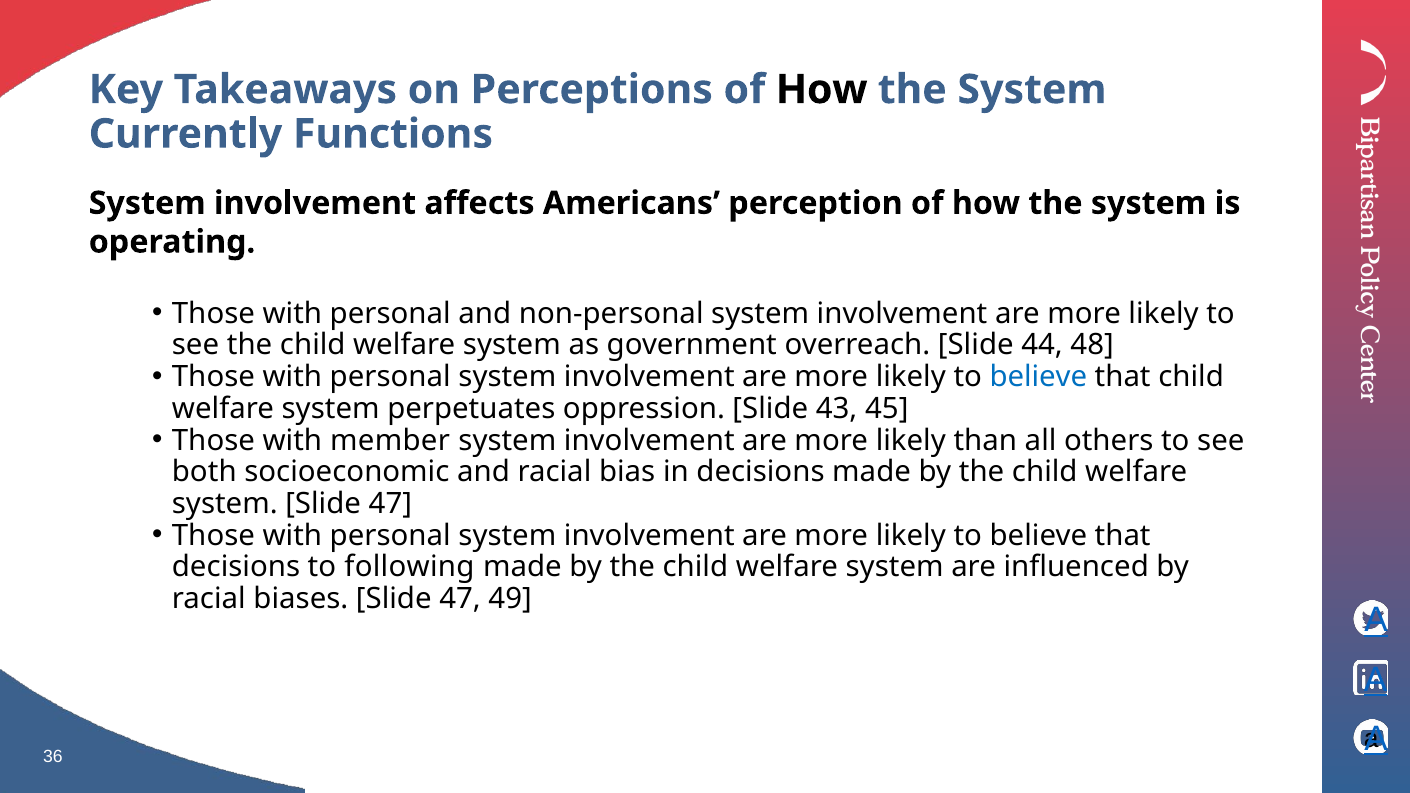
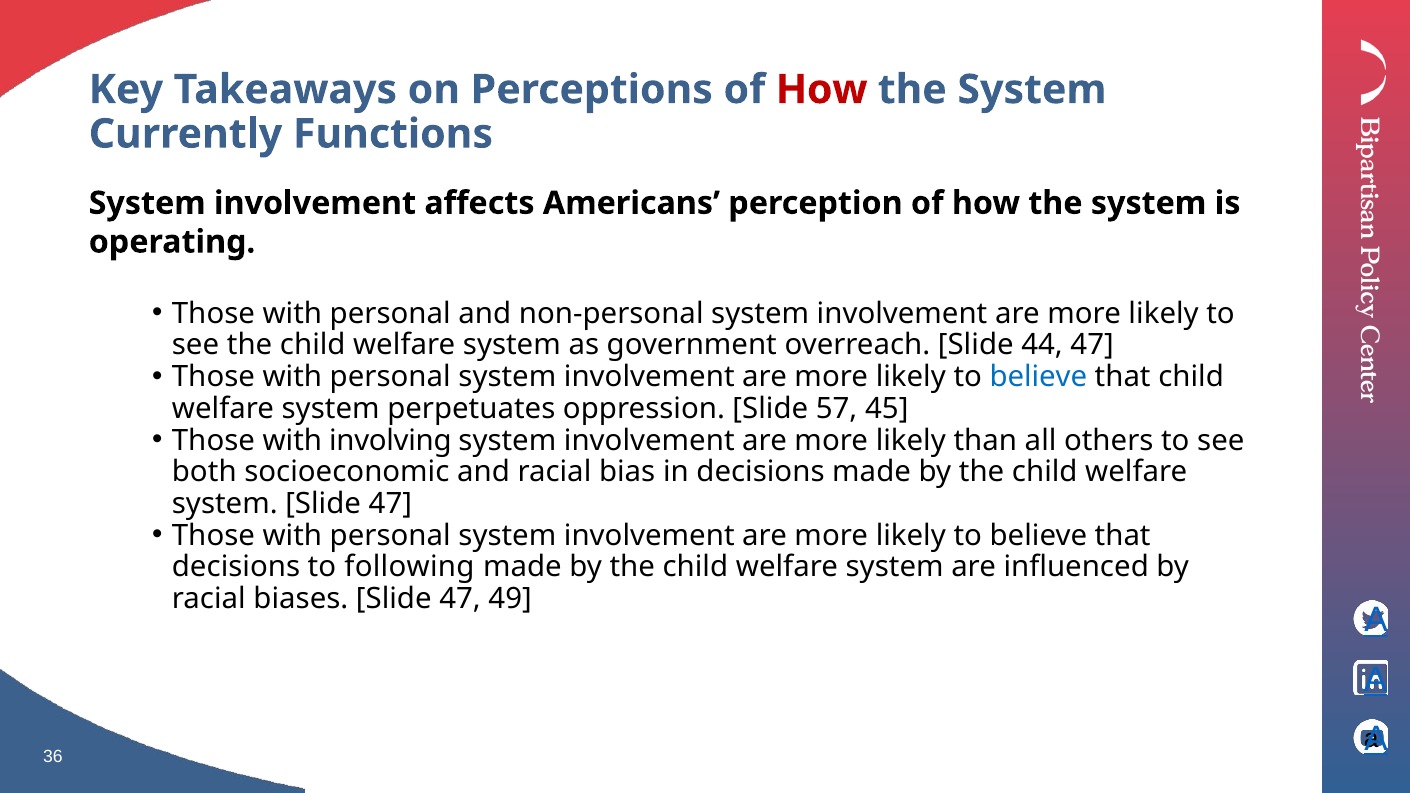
How colour: black -> red (822, 90)
44 48: 48 -> 47 (1092, 345)
43: 43 -> 57 (837, 409)
member: member -> involving (390, 440)
